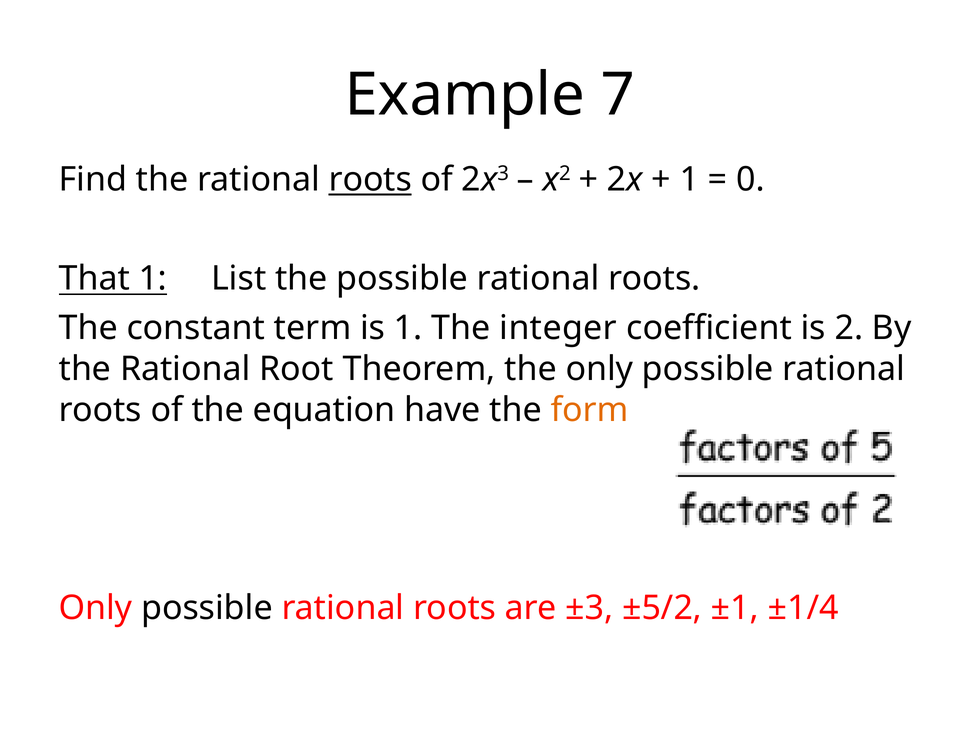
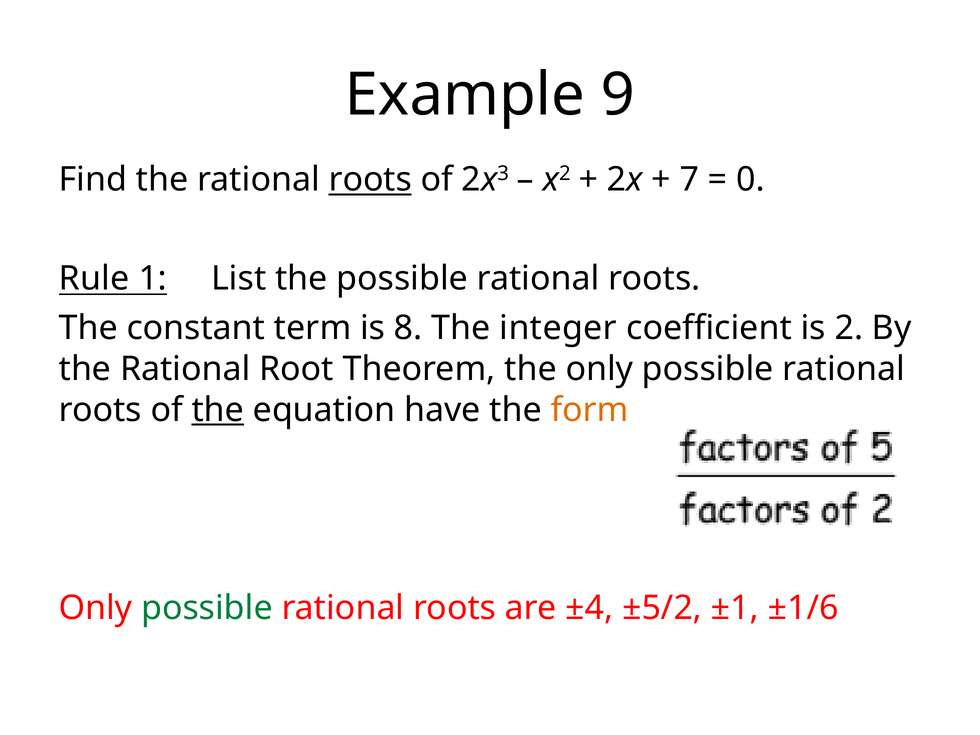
7: 7 -> 9 (618, 95)
1: 1 -> 7 (689, 180)
That: That -> Rule (94, 279)
is 1: 1 -> 8 (408, 328)
the underline: none -> present (218, 410)
possible colour: black -> green (207, 608)
±3: ±3 -> ±4 (589, 608)
±1/4: ±1/4 -> ±1/6 (803, 608)
